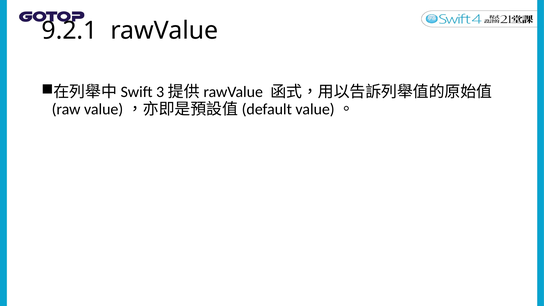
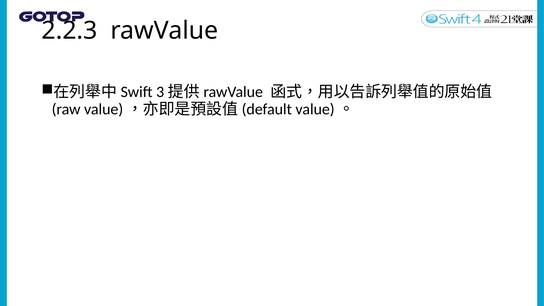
9.2.1: 9.2.1 -> 2.2.3 (70, 31)
